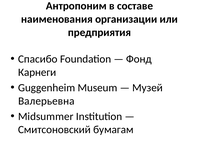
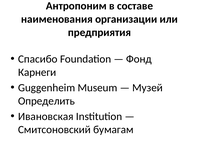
Валерьевна: Валерьевна -> Определить (46, 101)
Midsummer: Midsummer -> Ивановская (46, 117)
